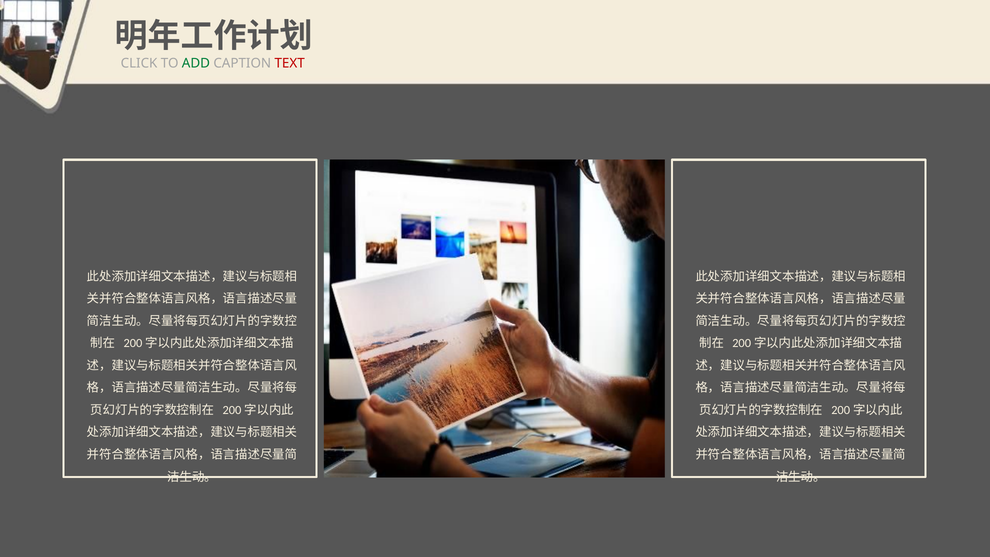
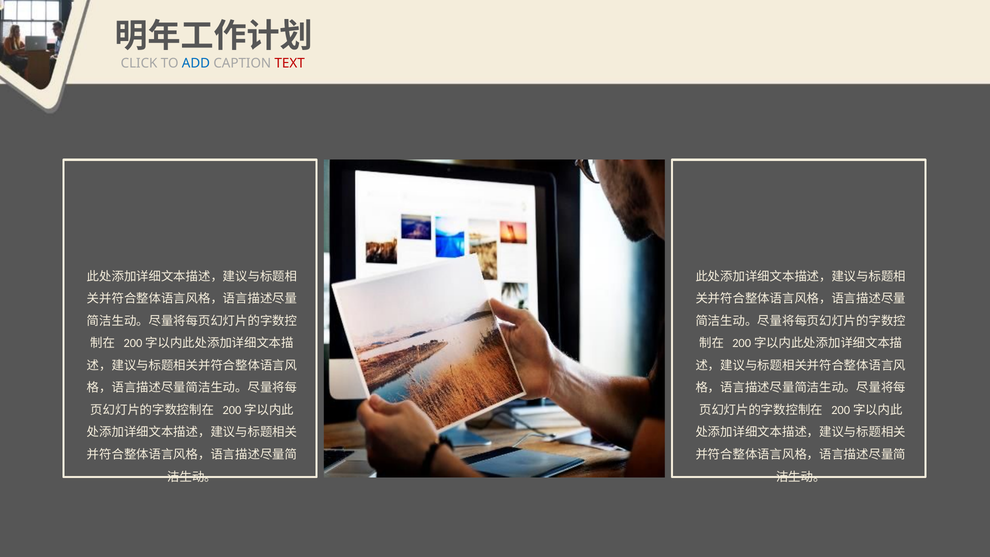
ADD colour: green -> blue (196, 63)
